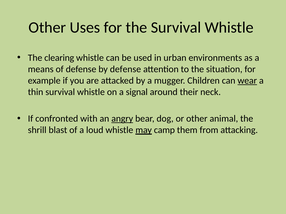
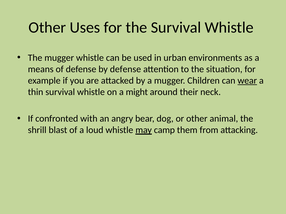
The clearing: clearing -> mugger (59, 58)
signal: signal -> might (137, 92)
angry underline: present -> none (122, 119)
